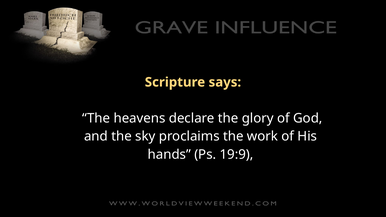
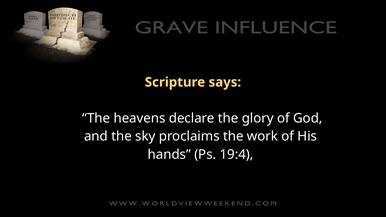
19:9: 19:9 -> 19:4 (237, 155)
